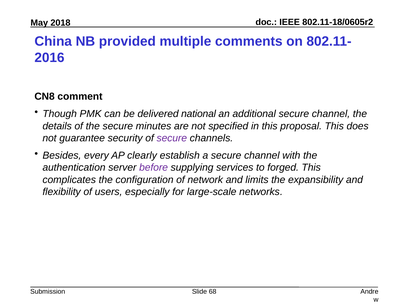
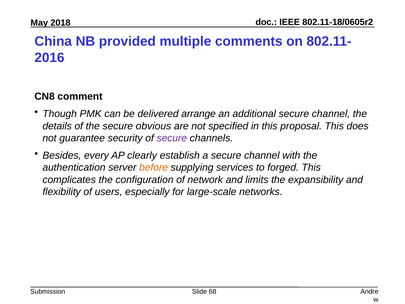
national: national -> arrange (199, 114)
minutes: minutes -> obvious (154, 126)
before colour: purple -> orange (154, 167)
